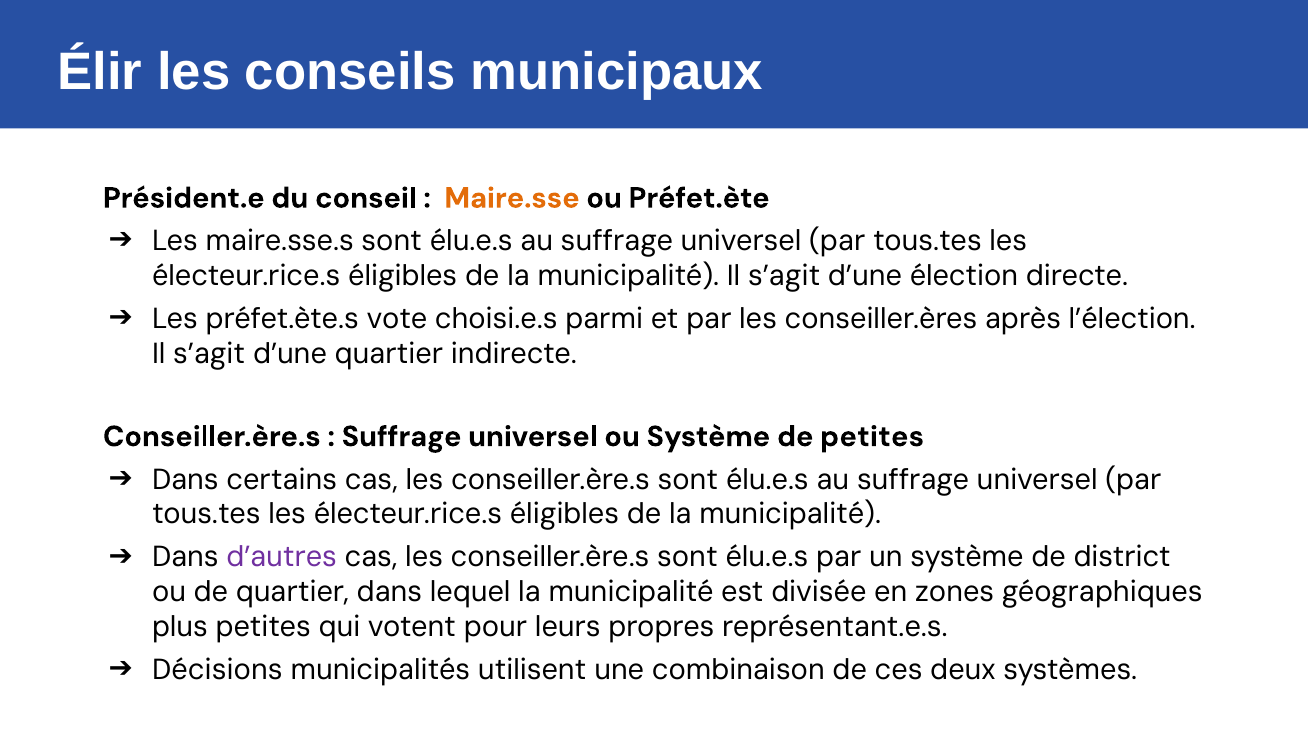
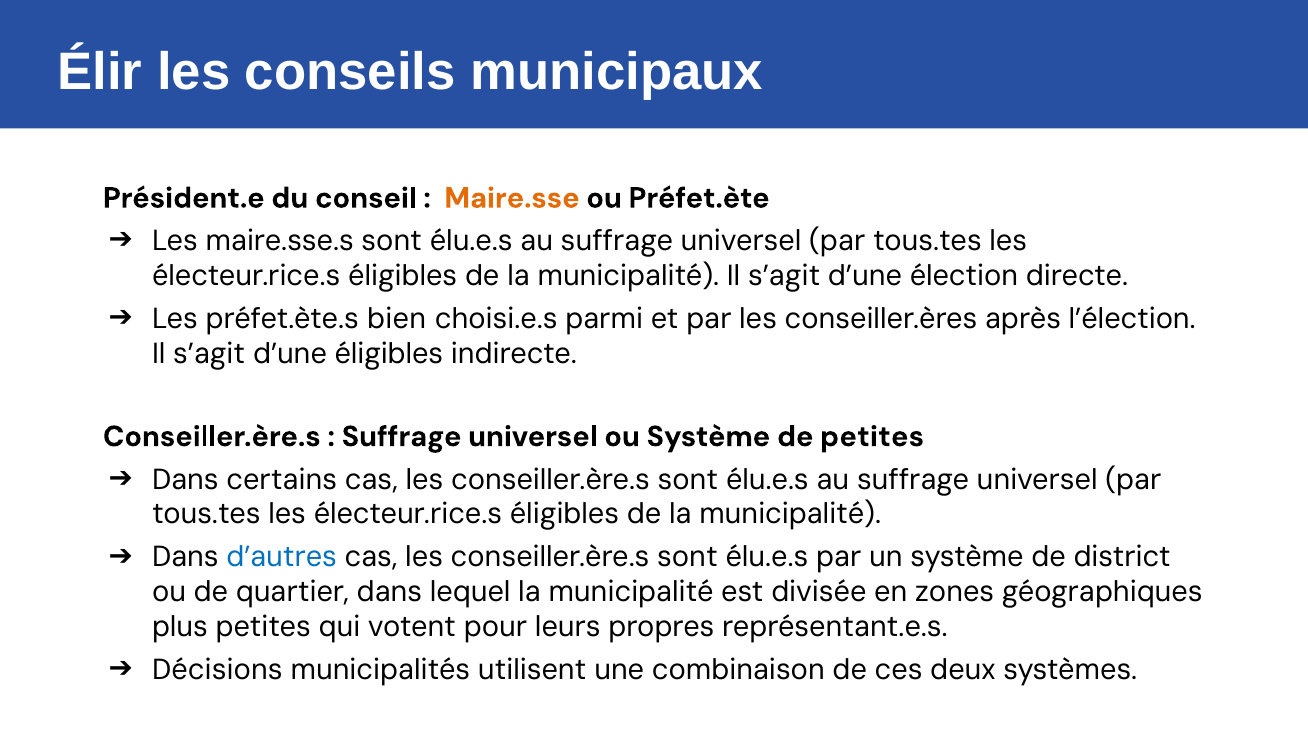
vote: vote -> bien (397, 319)
d’une quartier: quartier -> éligibles (389, 354)
d’autres colour: purple -> blue (282, 557)
